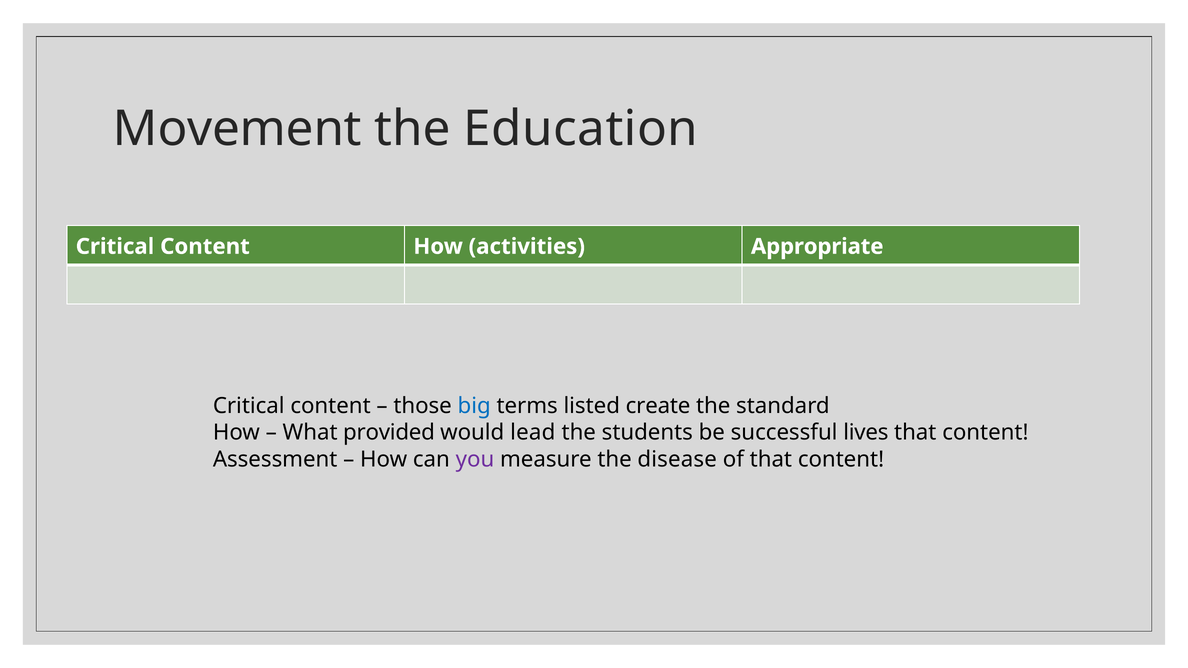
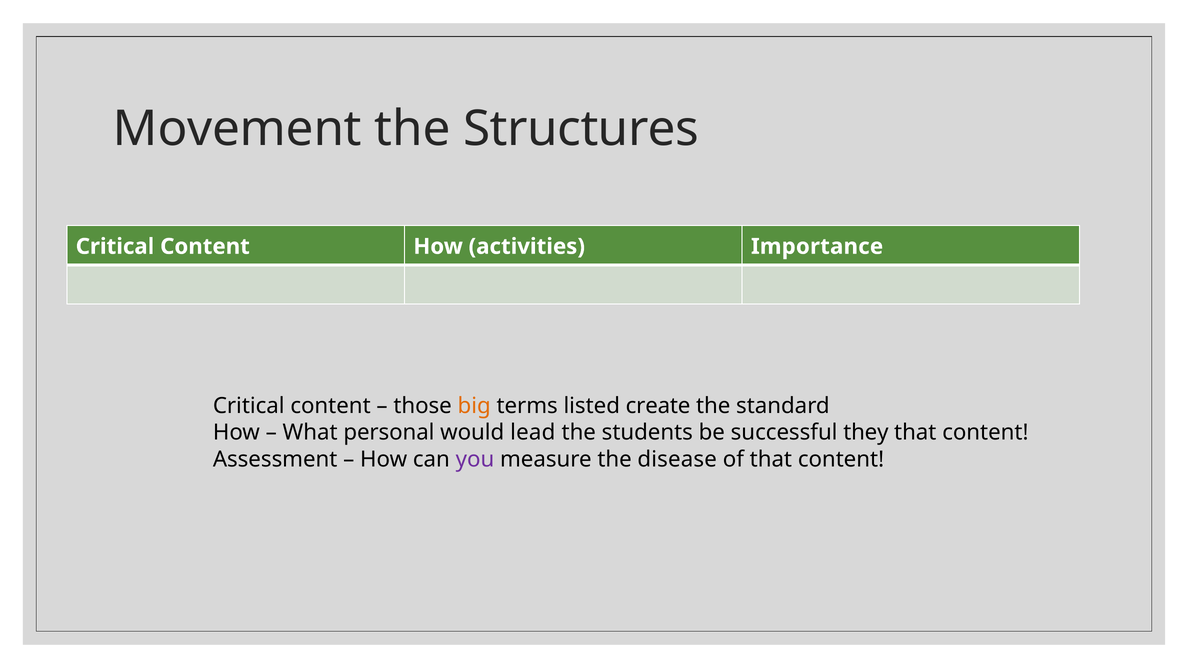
Education: Education -> Structures (581, 129)
Appropriate: Appropriate -> Importance (817, 247)
big colour: blue -> orange (474, 406)
provided: provided -> personal (389, 433)
lives: lives -> they (866, 433)
